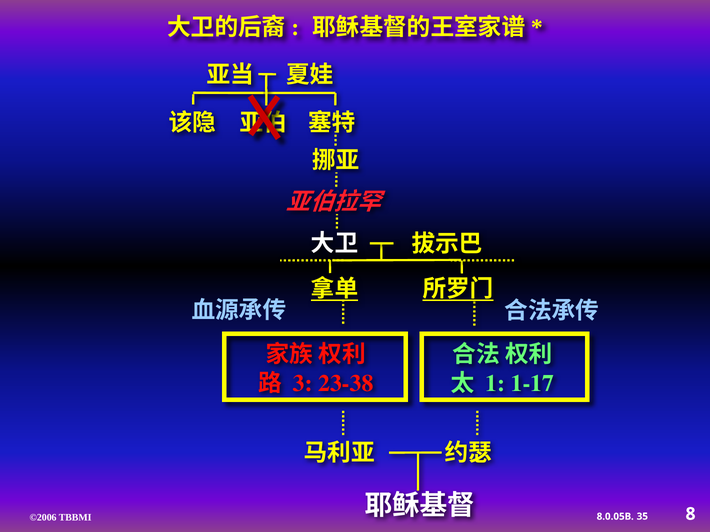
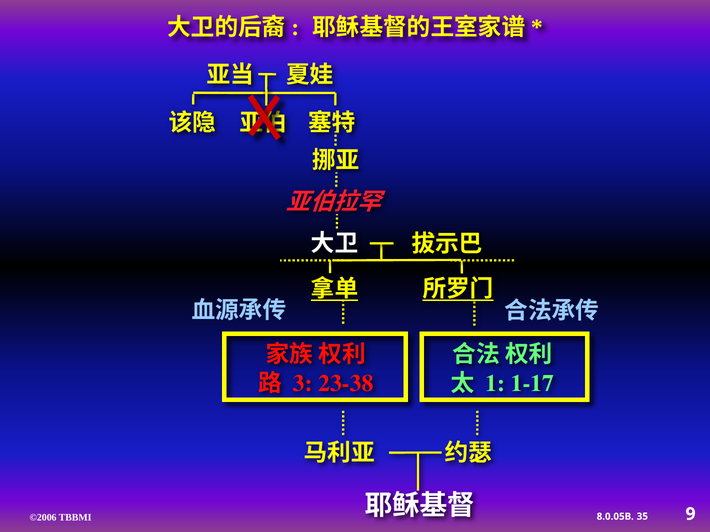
8: 8 -> 9 (691, 514)
